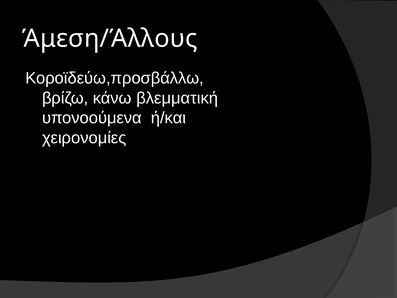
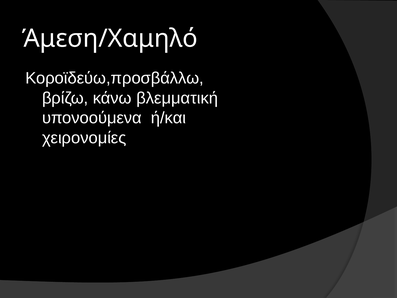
Άμεση/Άλλους: Άμεση/Άλλους -> Άμεση/Χαμηλό (110, 39)
